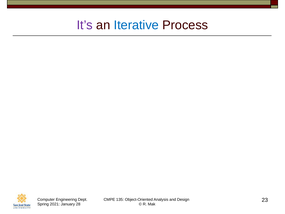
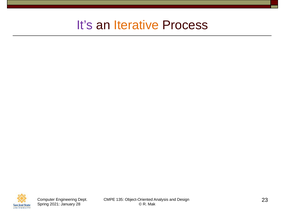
Iterative colour: blue -> orange (136, 25)
